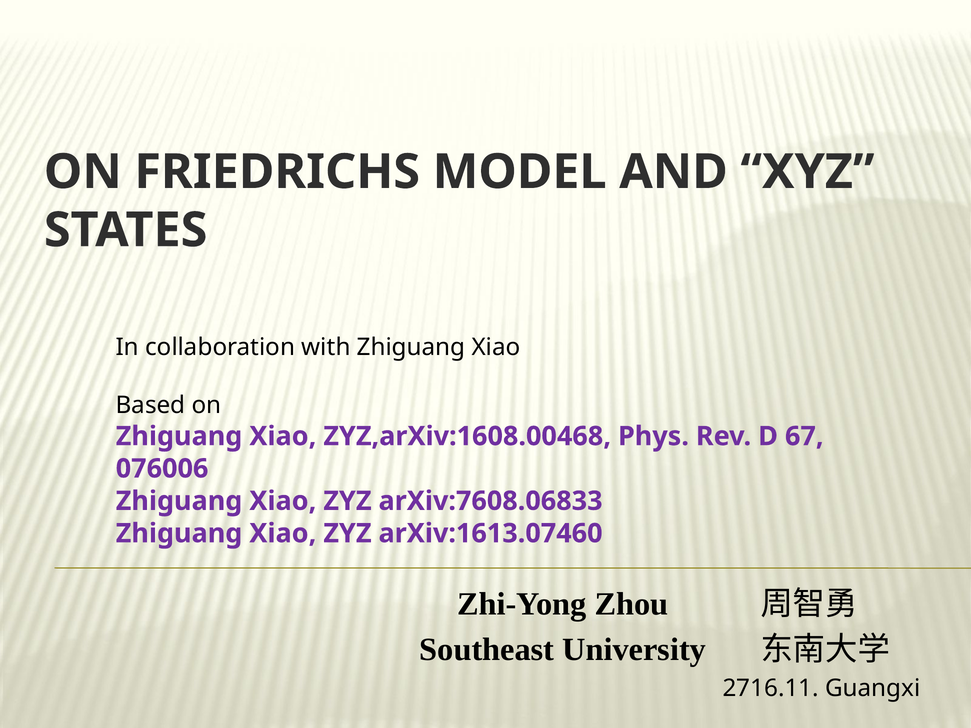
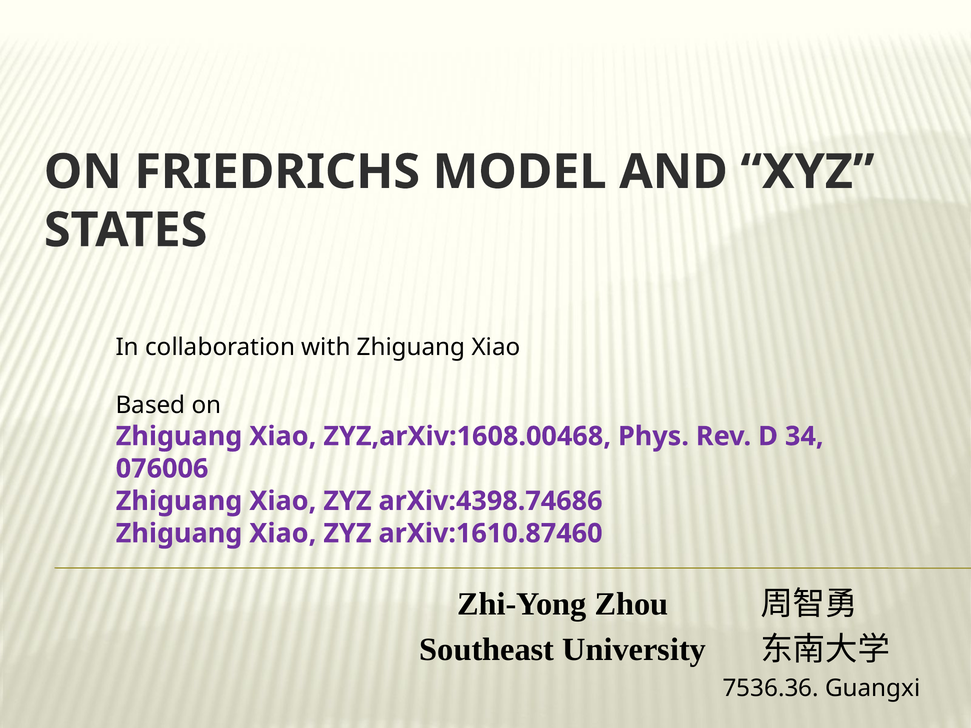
67: 67 -> 34 (804, 436)
arXiv:7608.06833: arXiv:7608.06833 -> arXiv:4398.74686 (491, 501)
arXiv:1613.07460: arXiv:1613.07460 -> arXiv:1610.87460 (491, 534)
2716.11: 2716.11 -> 7536.36 (771, 689)
